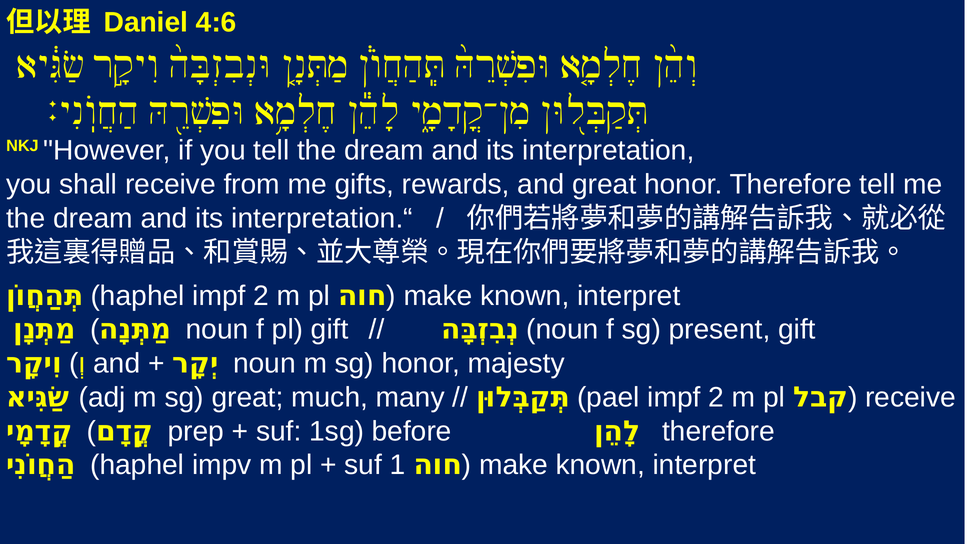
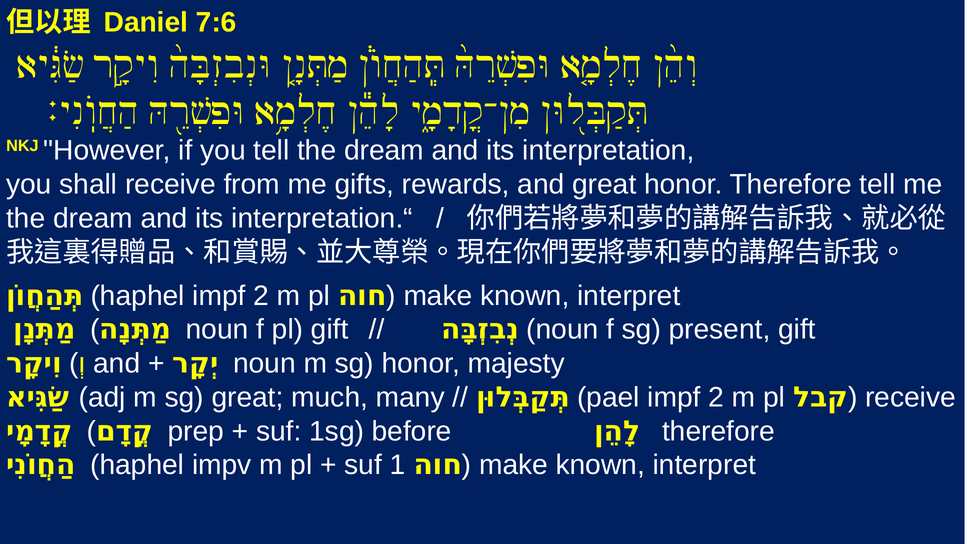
4:6: 4:6 -> 7:6 (216, 22)
